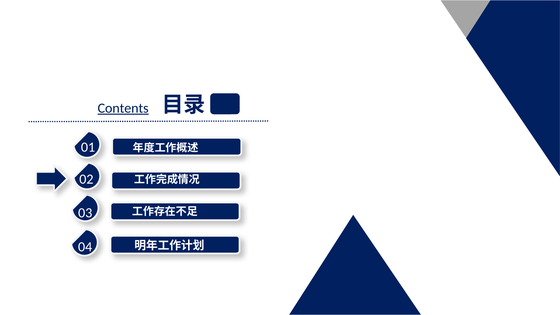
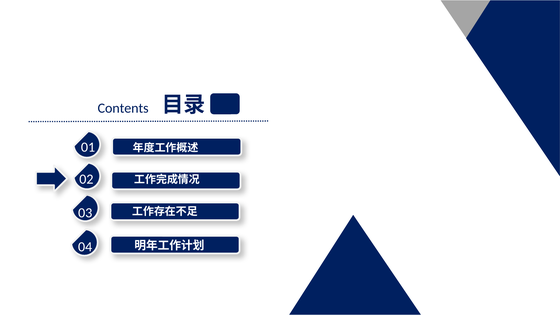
Contents underline: present -> none (123, 108)
